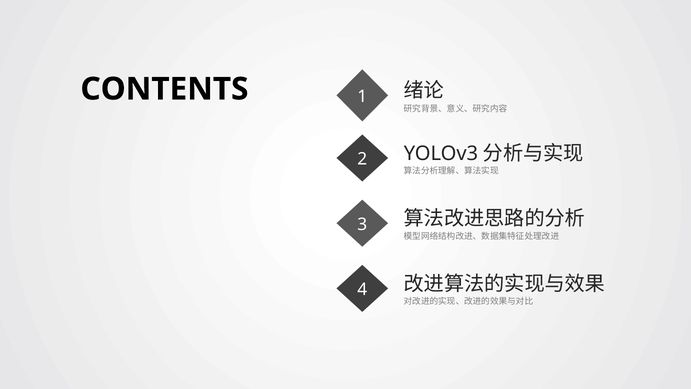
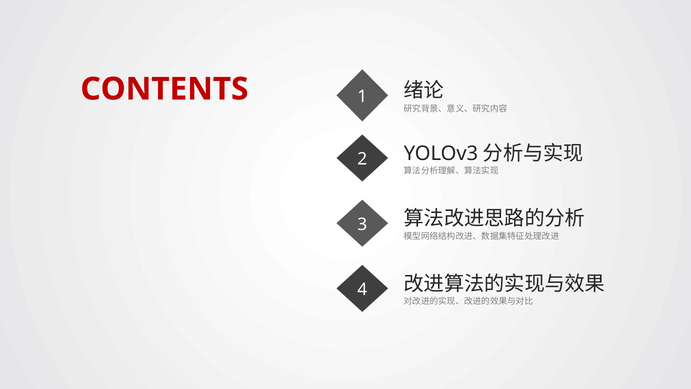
CONTENTS colour: black -> red (164, 89)
